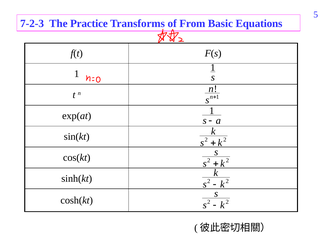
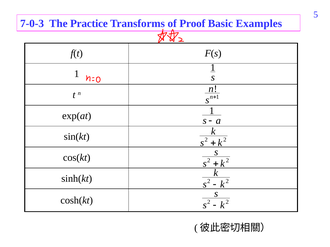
7-2-3: 7-2-3 -> 7-0-3 (32, 24)
From: From -> Proof (192, 24)
Equations: Equations -> Examples (259, 24)
